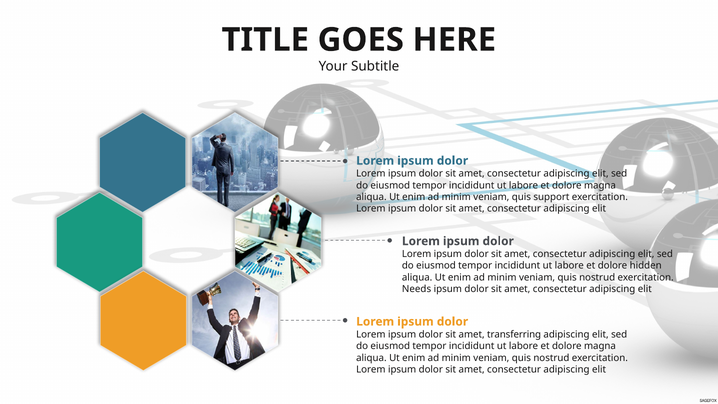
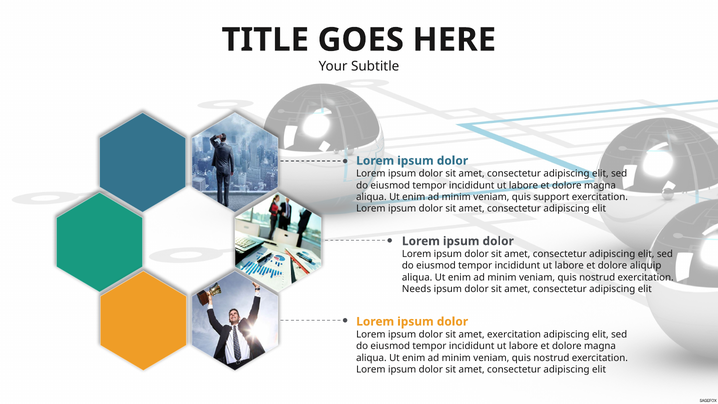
hidden: hidden -> aliquip (646, 266)
amet transferring: transferring -> exercitation (514, 334)
